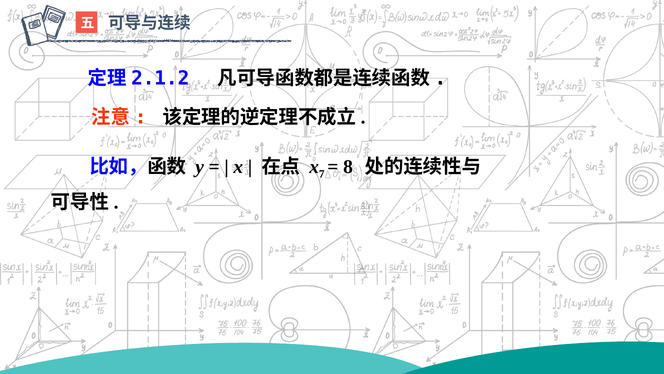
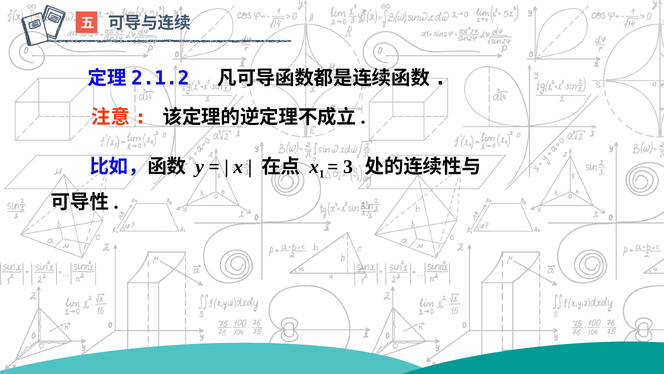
7: 7 -> 1 (322, 174)
8: 8 -> 3 (348, 166)
